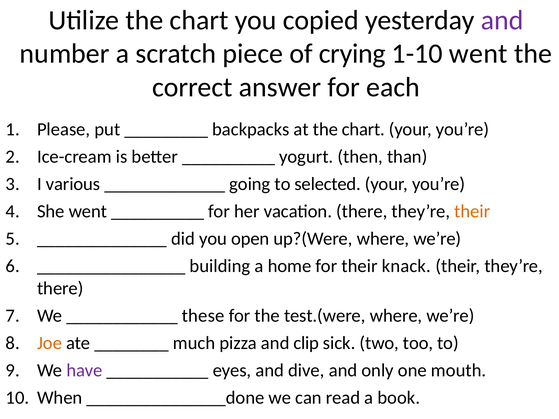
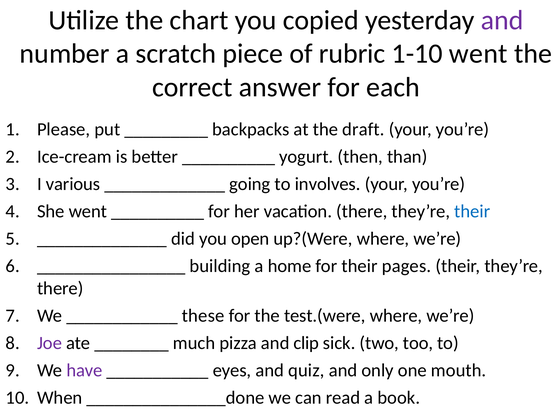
crying: crying -> rubric (352, 54)
at the chart: chart -> draft (363, 130)
selected: selected -> involves (328, 184)
their colour: orange -> blue (472, 212)
knack: knack -> pages (406, 266)
Joe colour: orange -> purple (50, 343)
dive: dive -> quiz (306, 371)
